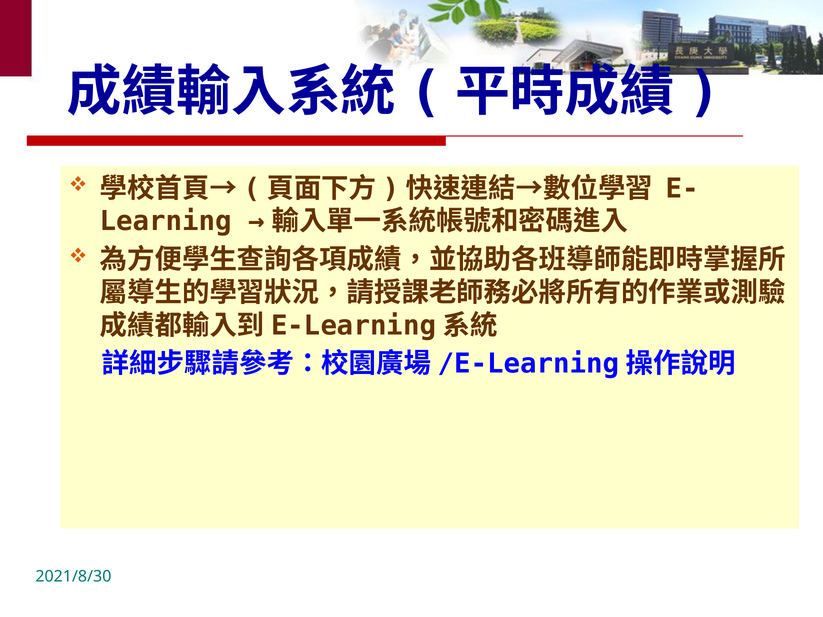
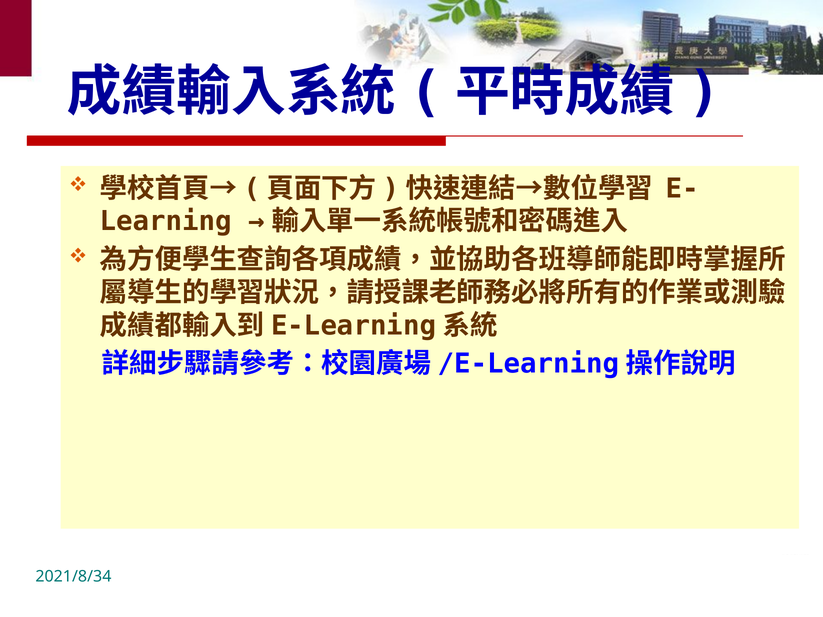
2021/8/30: 2021/8/30 -> 2021/8/34 (73, 577)
